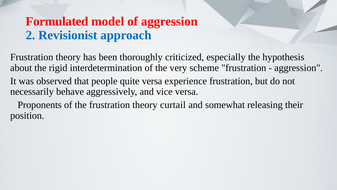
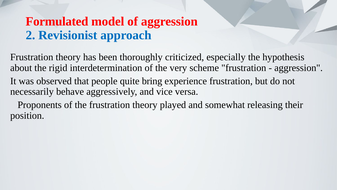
quite versa: versa -> bring (152, 81)
curtail: curtail -> played (173, 105)
